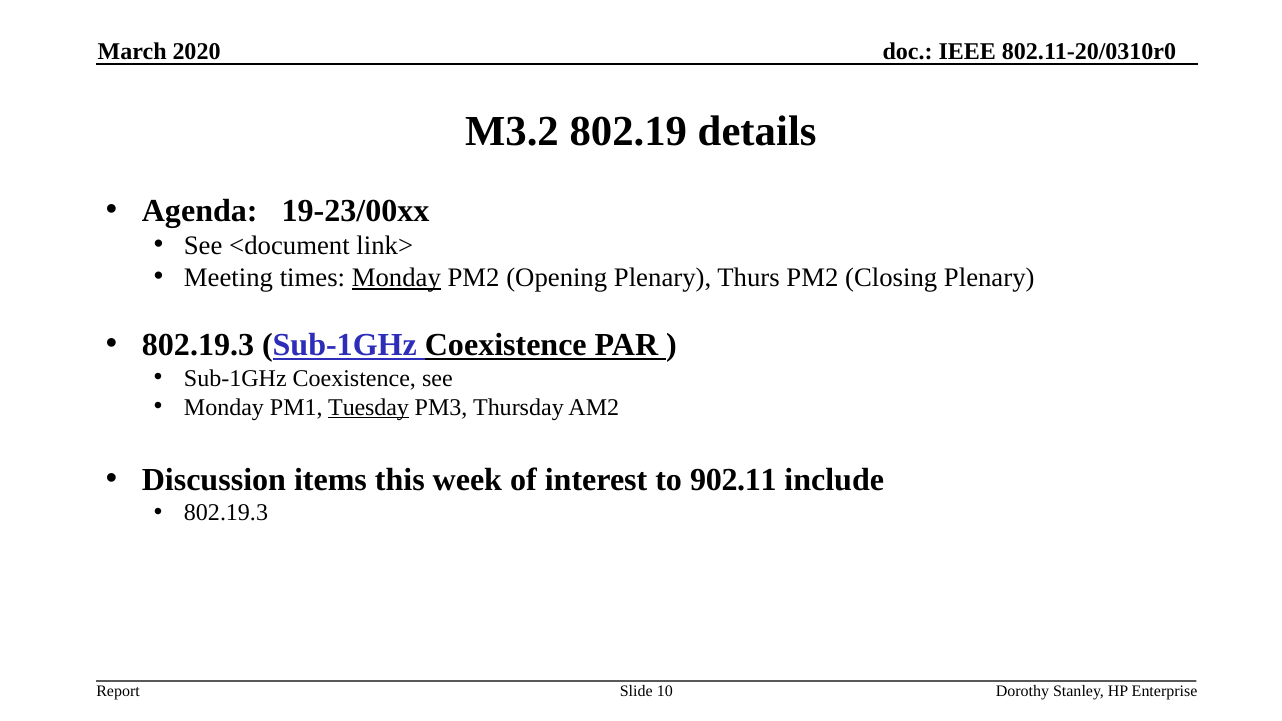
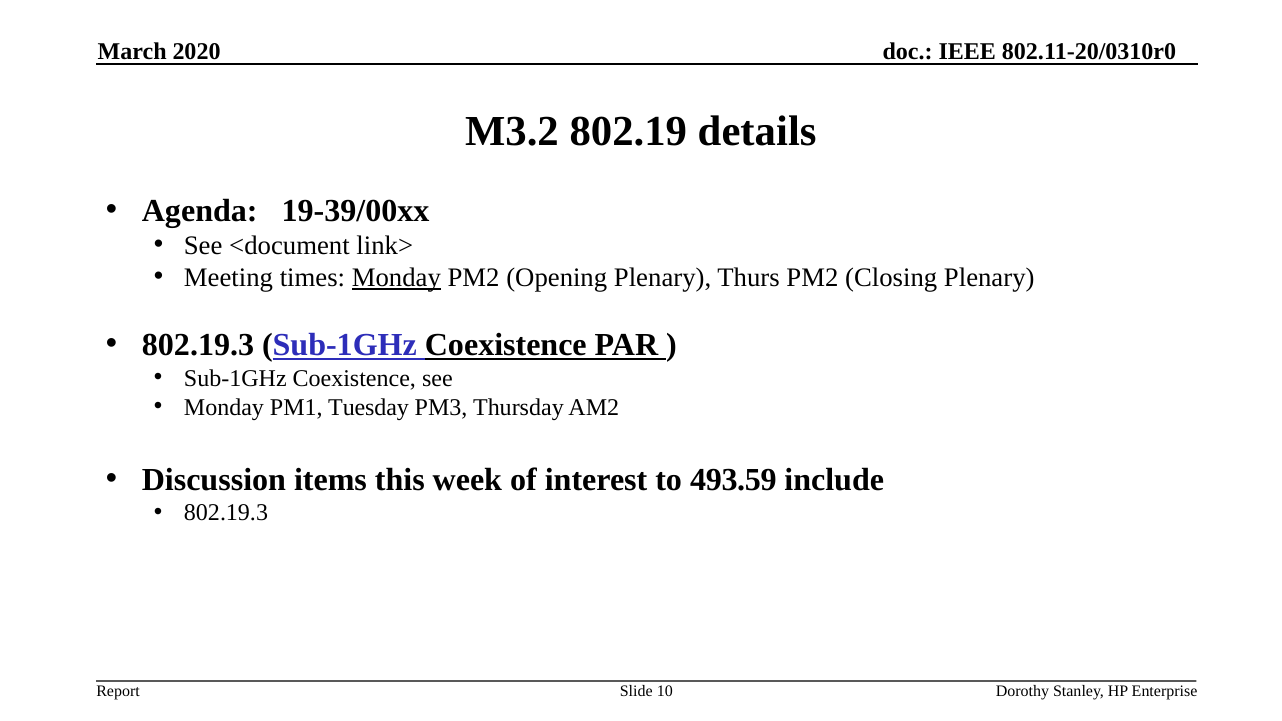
19-23/00xx: 19-23/00xx -> 19-39/00xx (355, 211)
Tuesday underline: present -> none (369, 407)
902.11: 902.11 -> 493.59 (733, 480)
